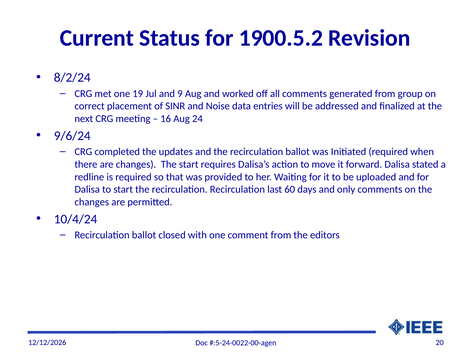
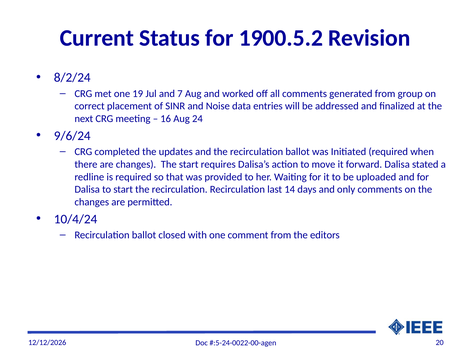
9: 9 -> 7 (180, 94)
60: 60 -> 14 (290, 190)
